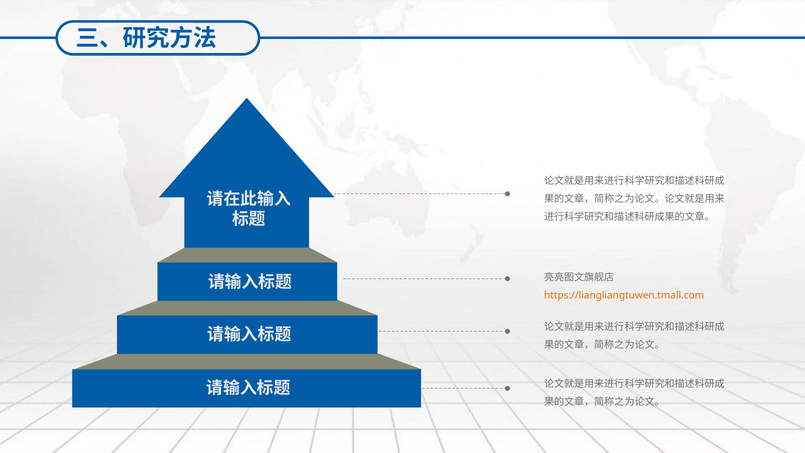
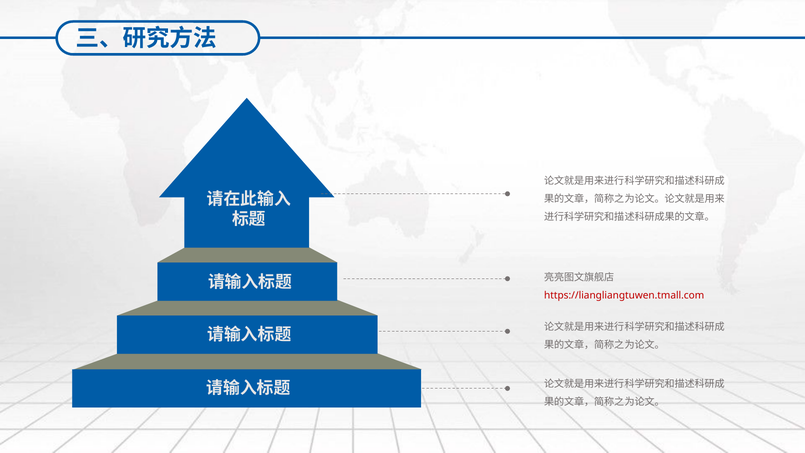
https://liangliangtuwen.tmall.com colour: orange -> red (624, 295)
